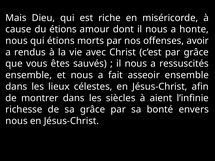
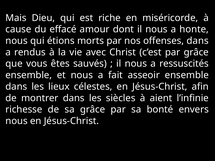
du étions: étions -> effacé (63, 29)
offenses avoir: avoir -> dans (198, 41)
